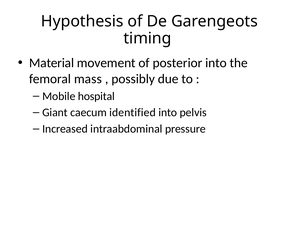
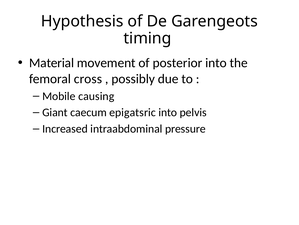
mass: mass -> cross (88, 79)
hospital: hospital -> causing (96, 96)
identified: identified -> epigatsric (133, 112)
